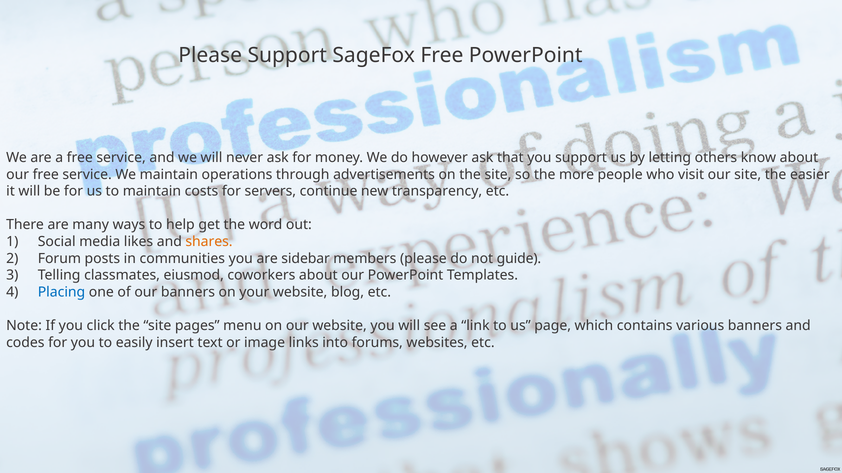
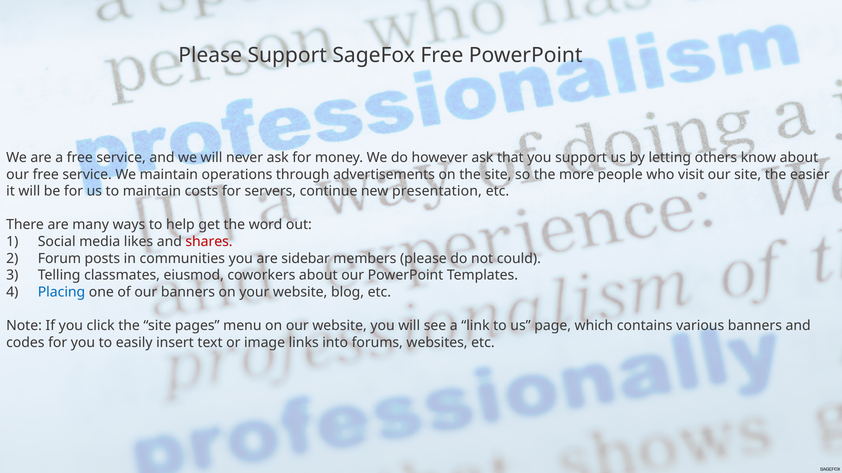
transparency: transparency -> presentation (437, 191)
shares colour: orange -> red (209, 242)
guide: guide -> could (519, 259)
